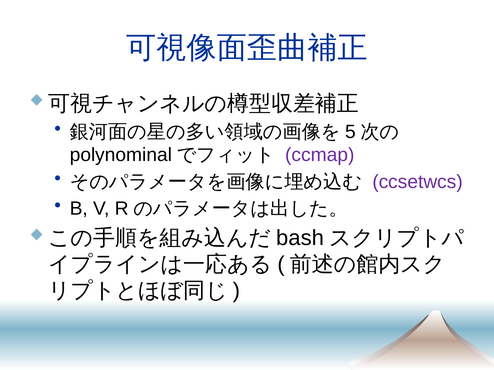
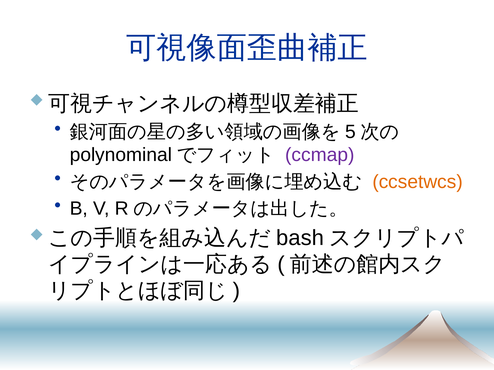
ccsetwcs colour: purple -> orange (418, 182)
